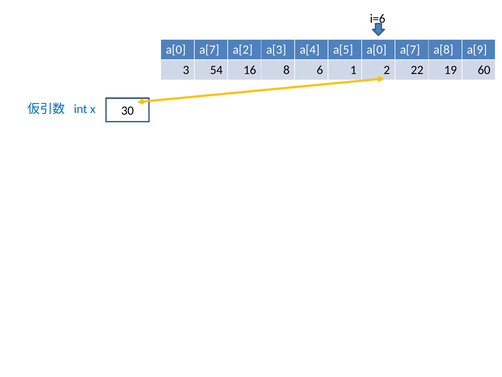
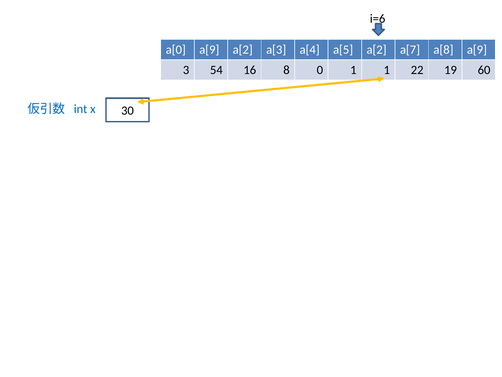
a[7: a[7 -> a[9 (209, 50)
a[5 a[0: a[0 -> a[2 (377, 50)
6: 6 -> 0 (320, 70)
1 2: 2 -> 1 (387, 70)
